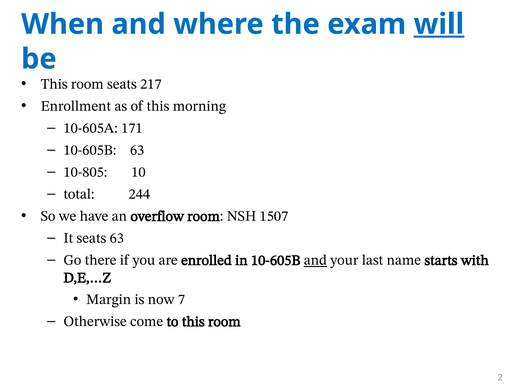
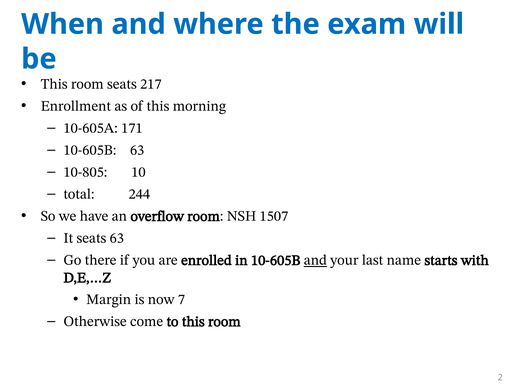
will underline: present -> none (439, 24)
